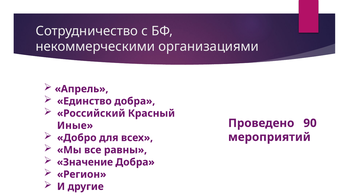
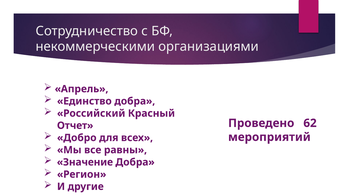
90: 90 -> 62 (310, 123)
Иные: Иные -> Отчет (75, 126)
